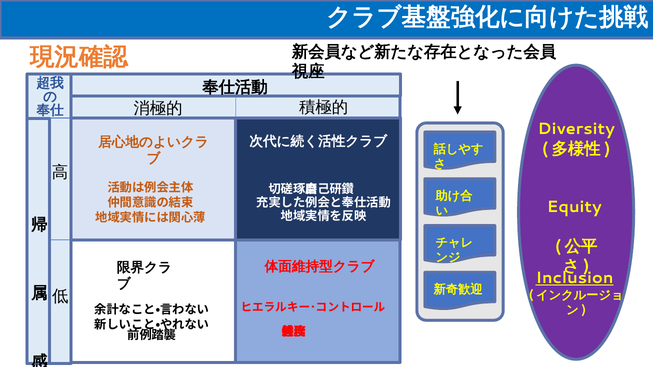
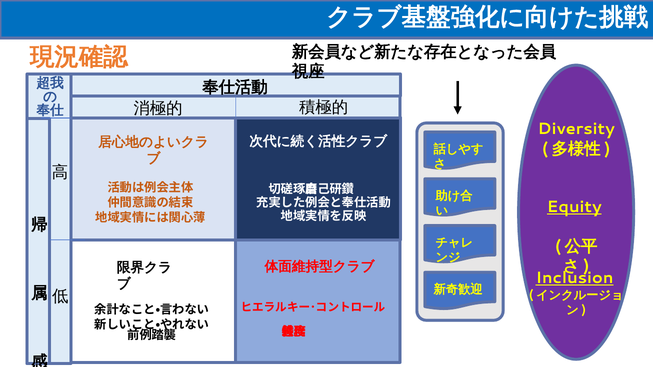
Equity underline: none -> present (574, 207)
